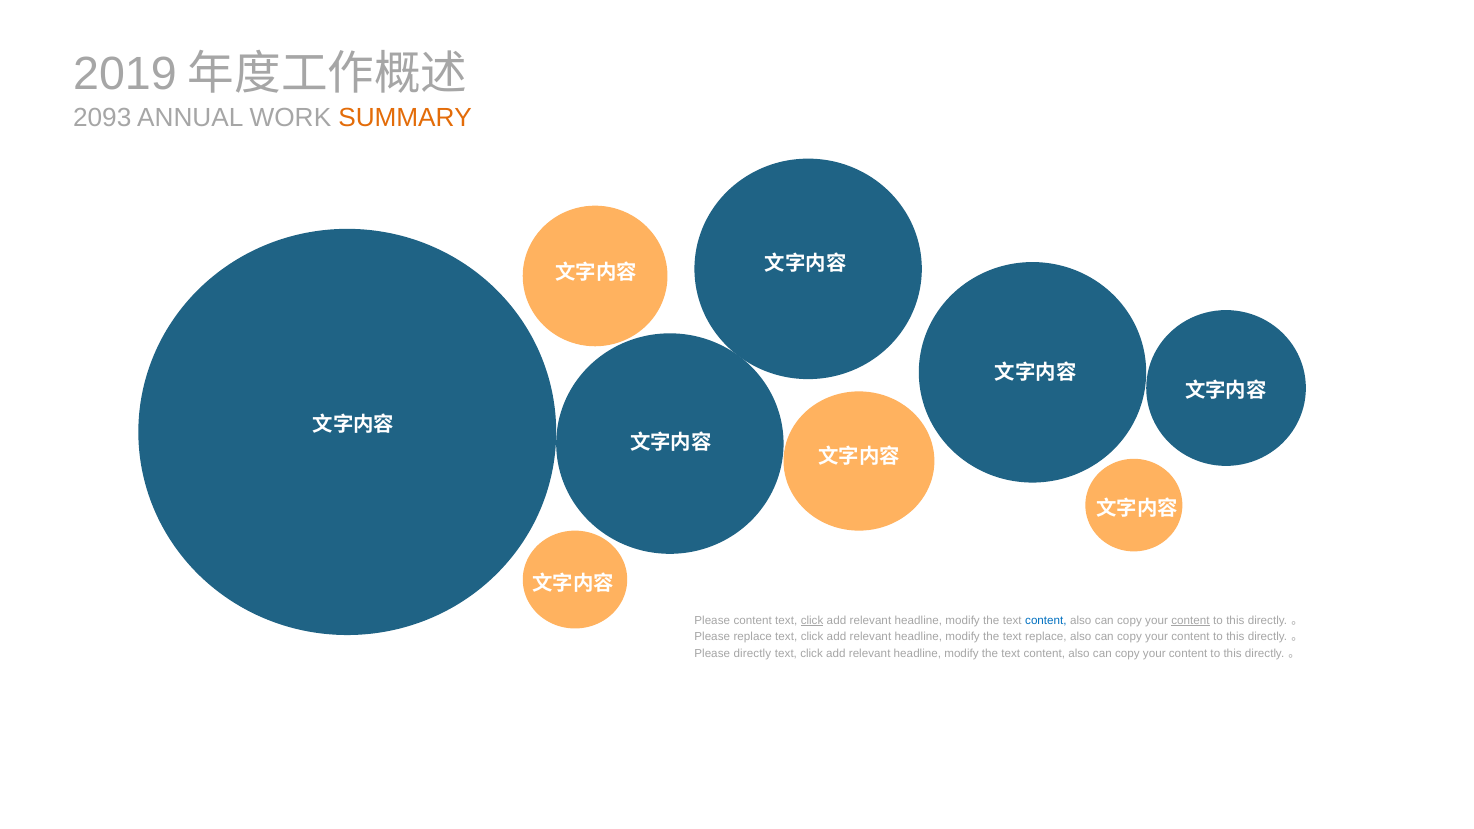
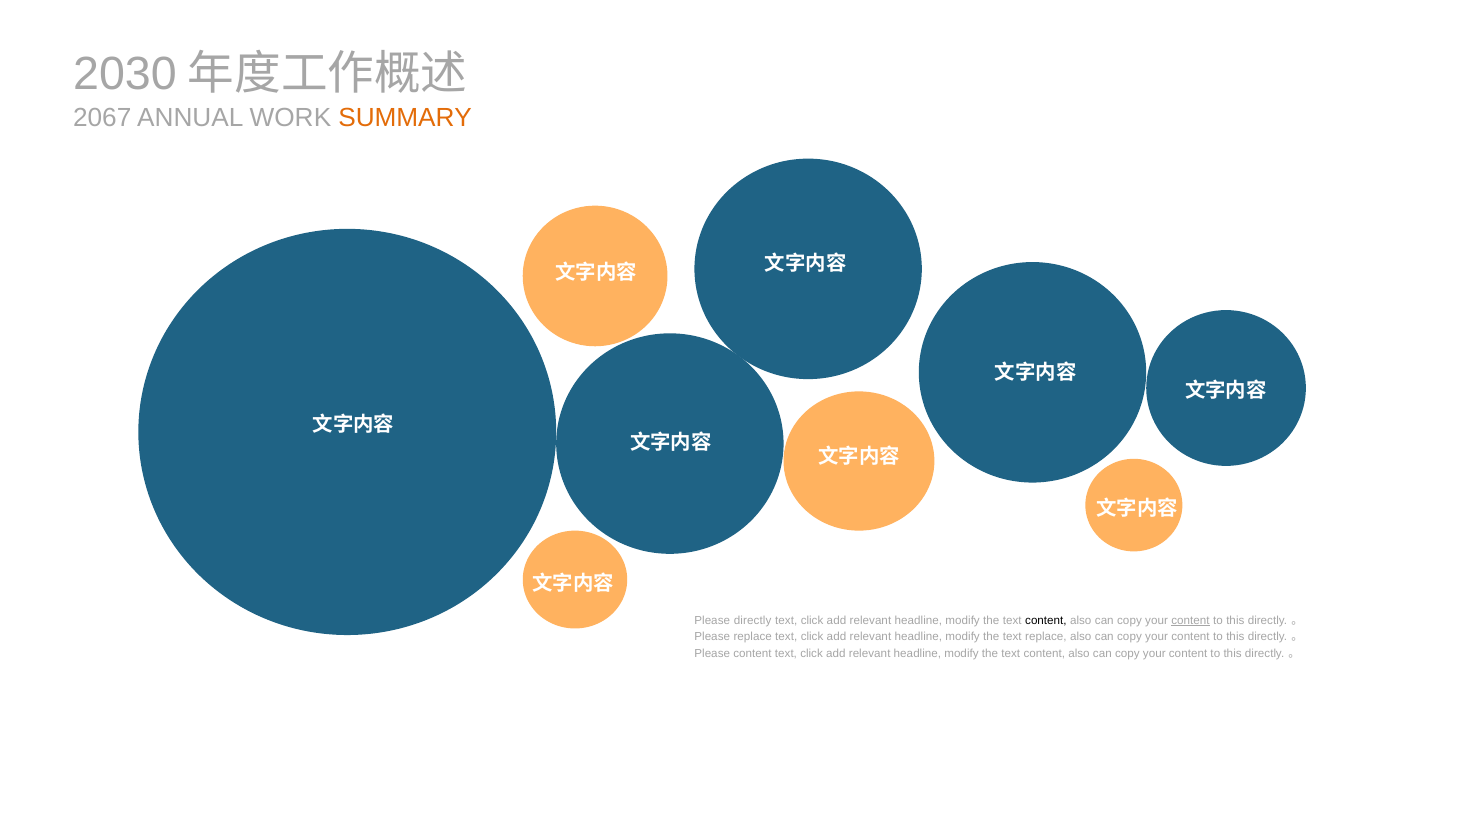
2019: 2019 -> 2030 (125, 74)
2093: 2093 -> 2067 (102, 117)
Please content: content -> directly (753, 620)
click underline: present -> none (812, 620)
content colour: blue -> black (1046, 620)
Please directly: directly -> content (752, 654)
